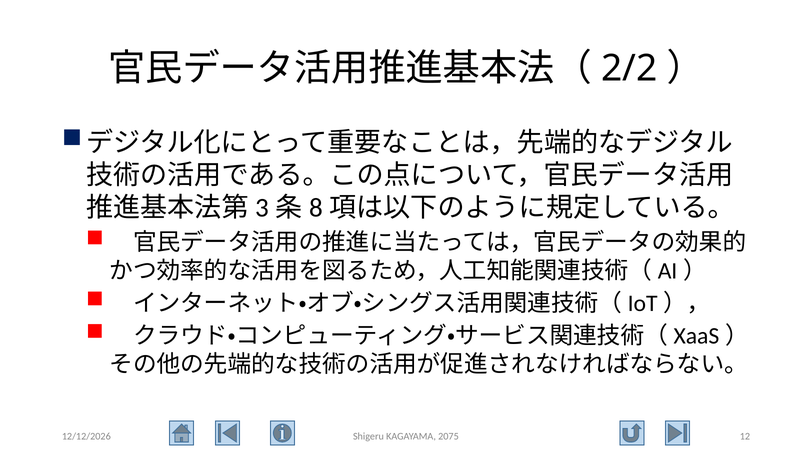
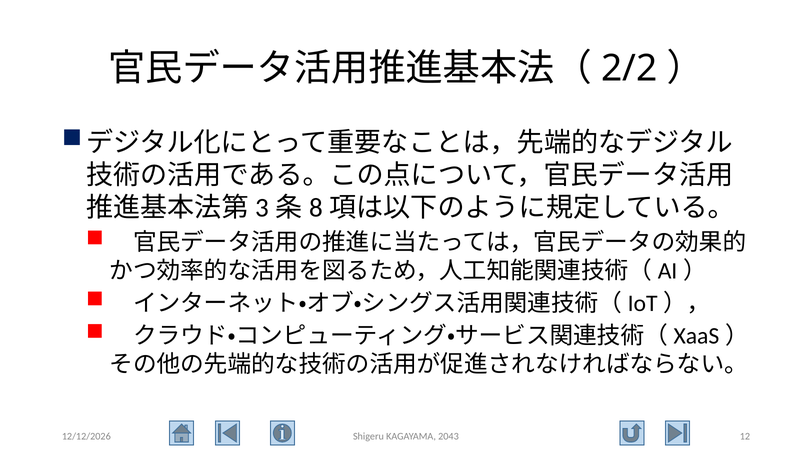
2075: 2075 -> 2043 (448, 436)
